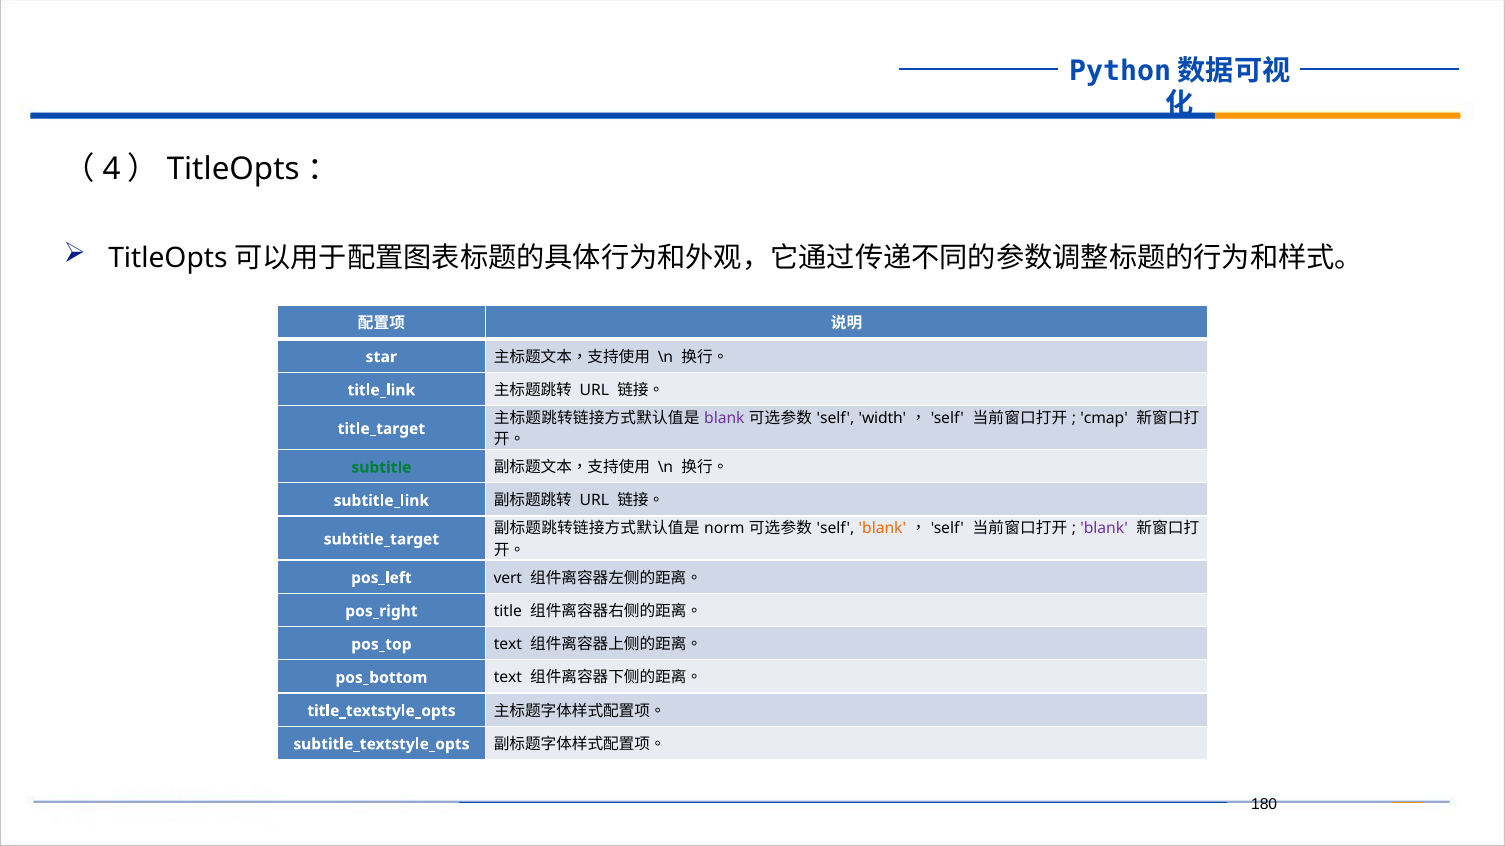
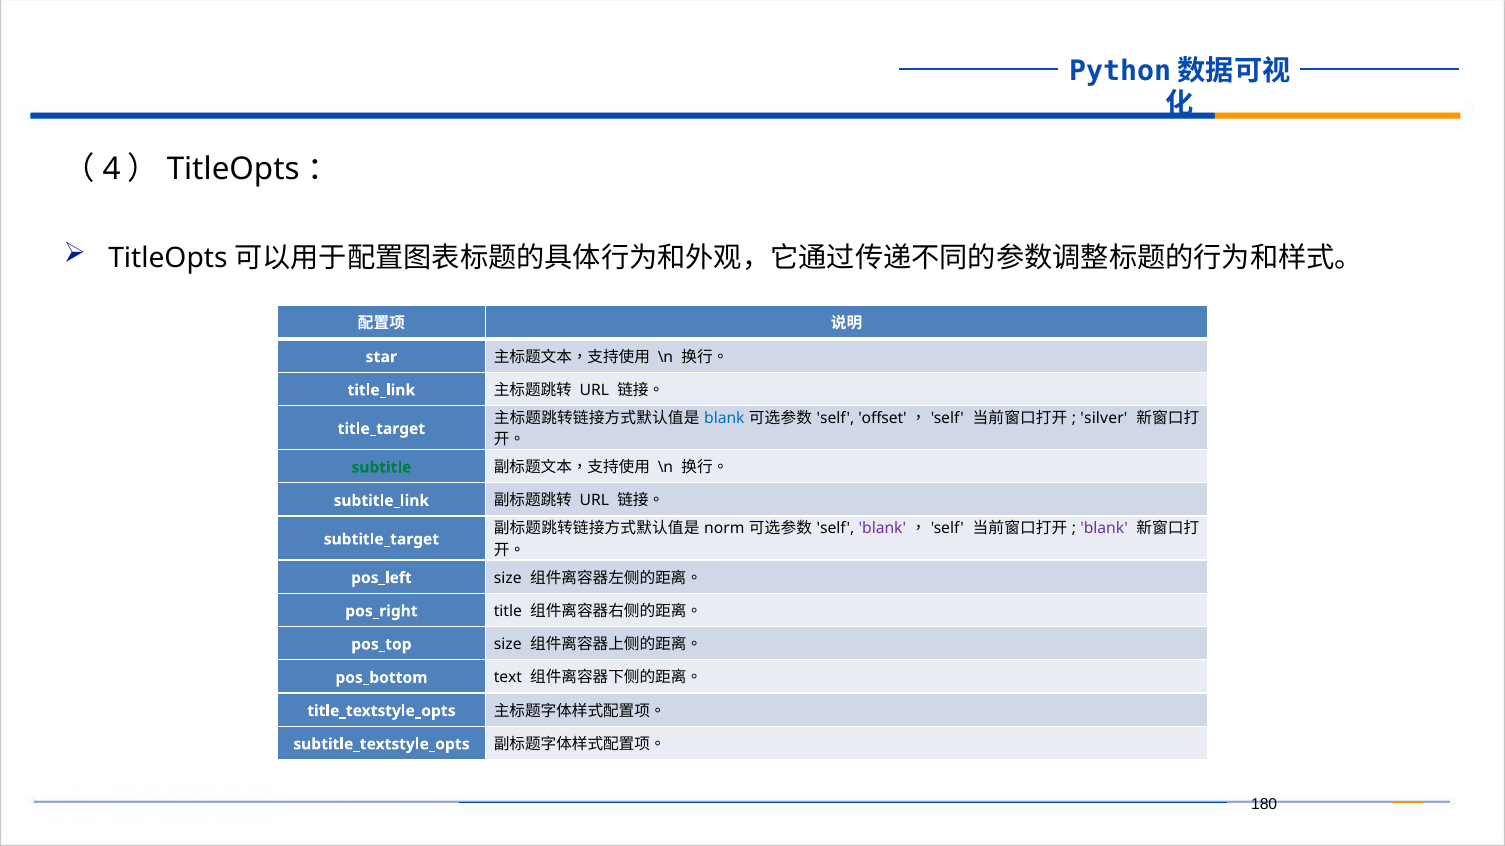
blank colour: purple -> blue (724, 418)
width: width -> offset (882, 418)
cmap: cmap -> silver (1104, 418)
blank colour: orange -> purple (882, 529)
vert: vert -> size (508, 578)
text: text -> size (508, 645)
